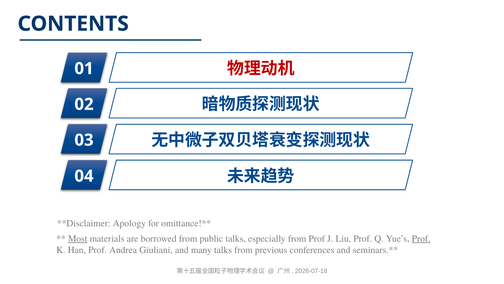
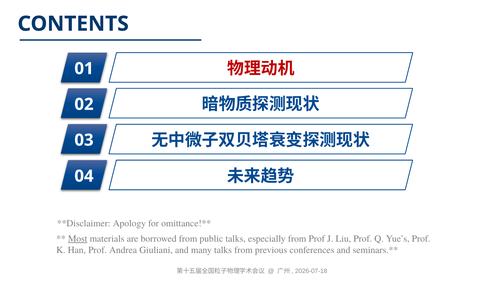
Prof underline: present -> none (421, 238)
